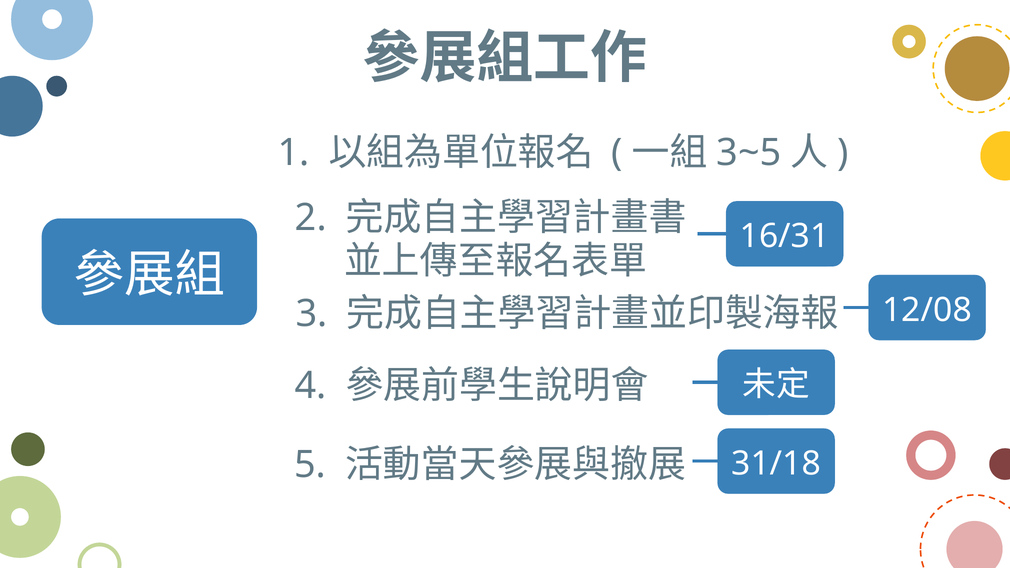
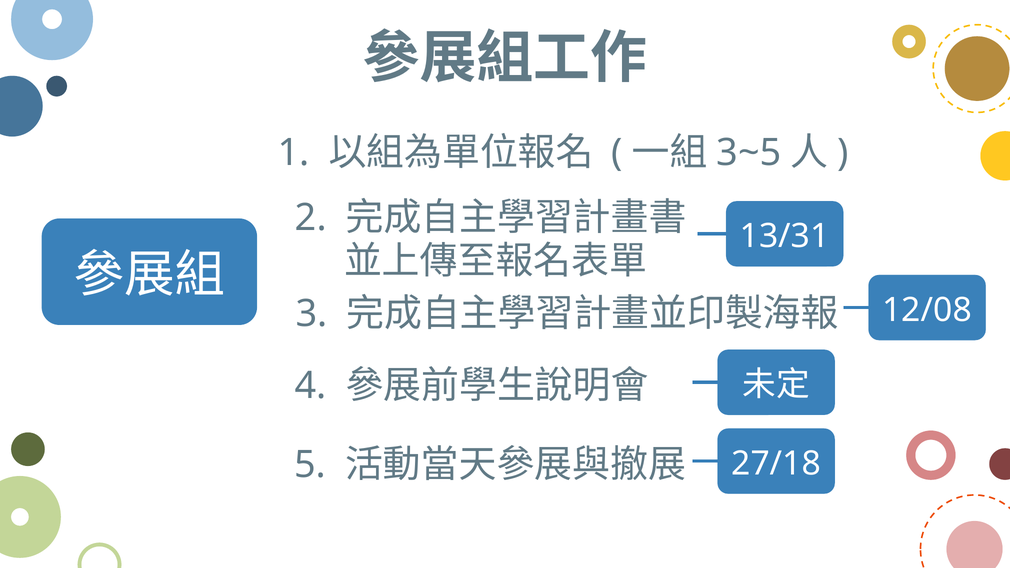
16/31: 16/31 -> 13/31 (785, 236)
31/18: 31/18 -> 27/18 (776, 464)
